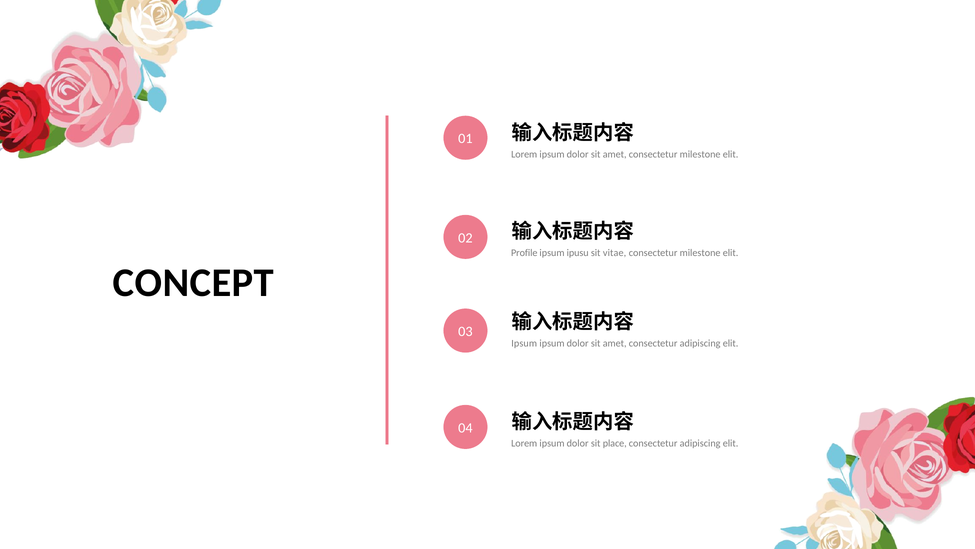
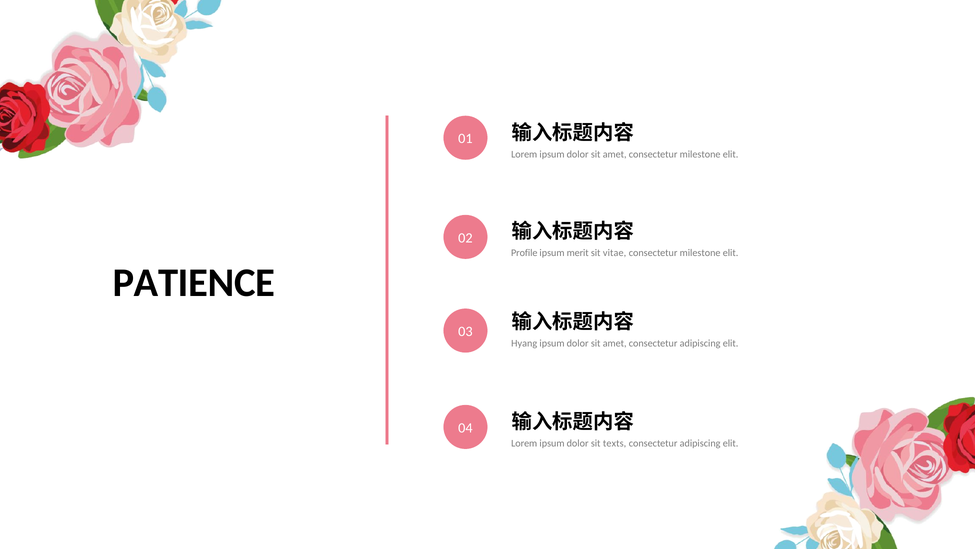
ipusu: ipusu -> merit (578, 253)
CONCEPT: CONCEPT -> PATIENCE (194, 282)
Ipsum: Ipsum -> Hyang (524, 343)
place: place -> texts (615, 443)
